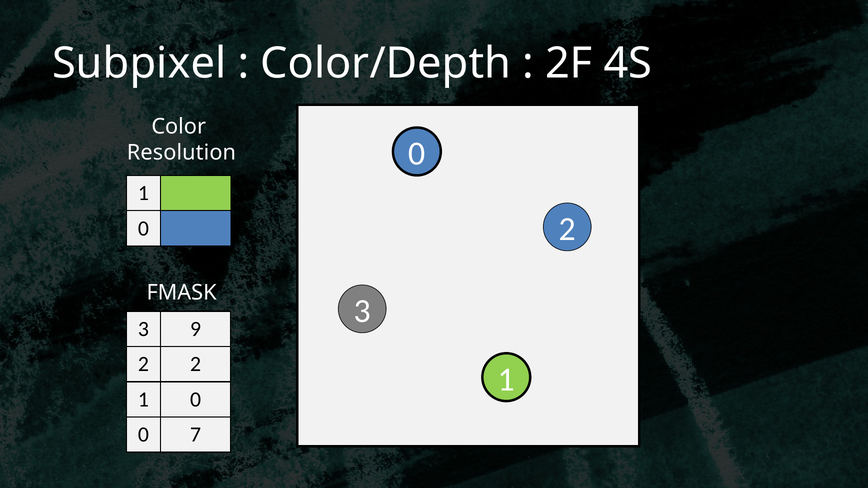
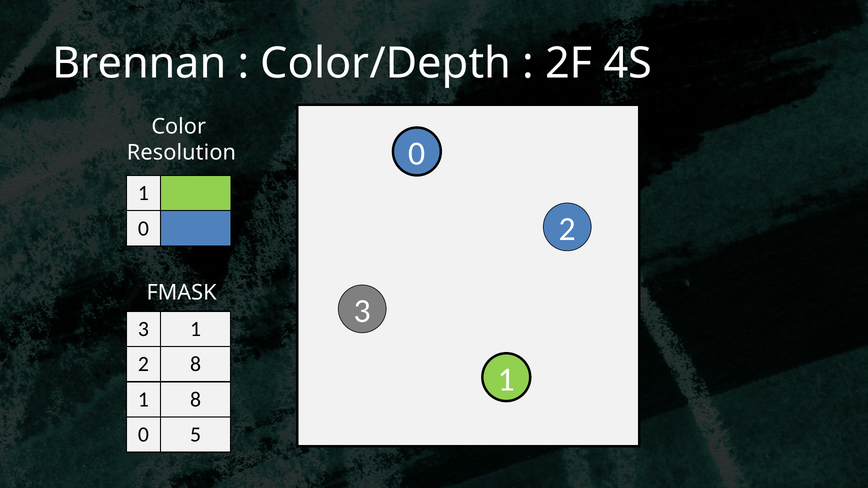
Subpixel: Subpixel -> Brennan (139, 63)
9: 9 -> 1 (196, 329)
2 2: 2 -> 8 (196, 365)
0: 0 -> 8 (196, 400)
7: 7 -> 5 (196, 435)
